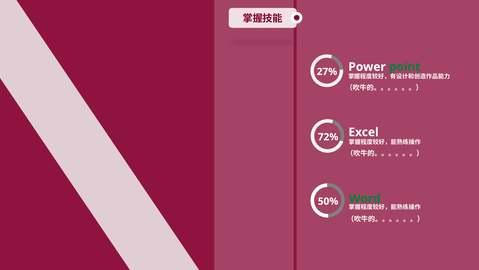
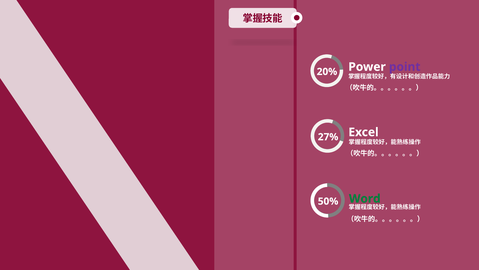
27%: 27% -> 20% (327, 72)
point colour: green -> purple (405, 67)
72%: 72% -> 27% (328, 137)
